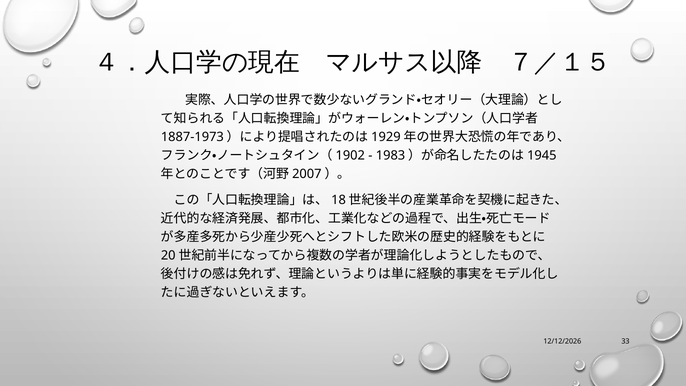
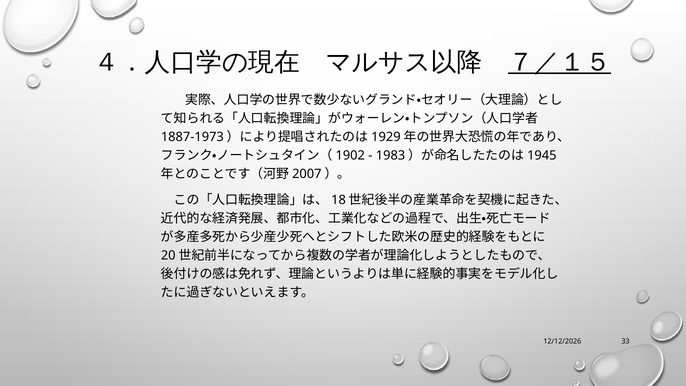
７／１５ underline: none -> present (560, 62)
